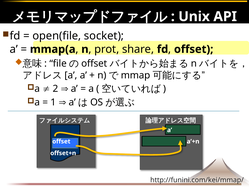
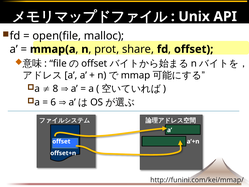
socket: socket -> malloc (104, 36)
2: 2 -> 8 (55, 89)
1: 1 -> 6 (53, 102)
